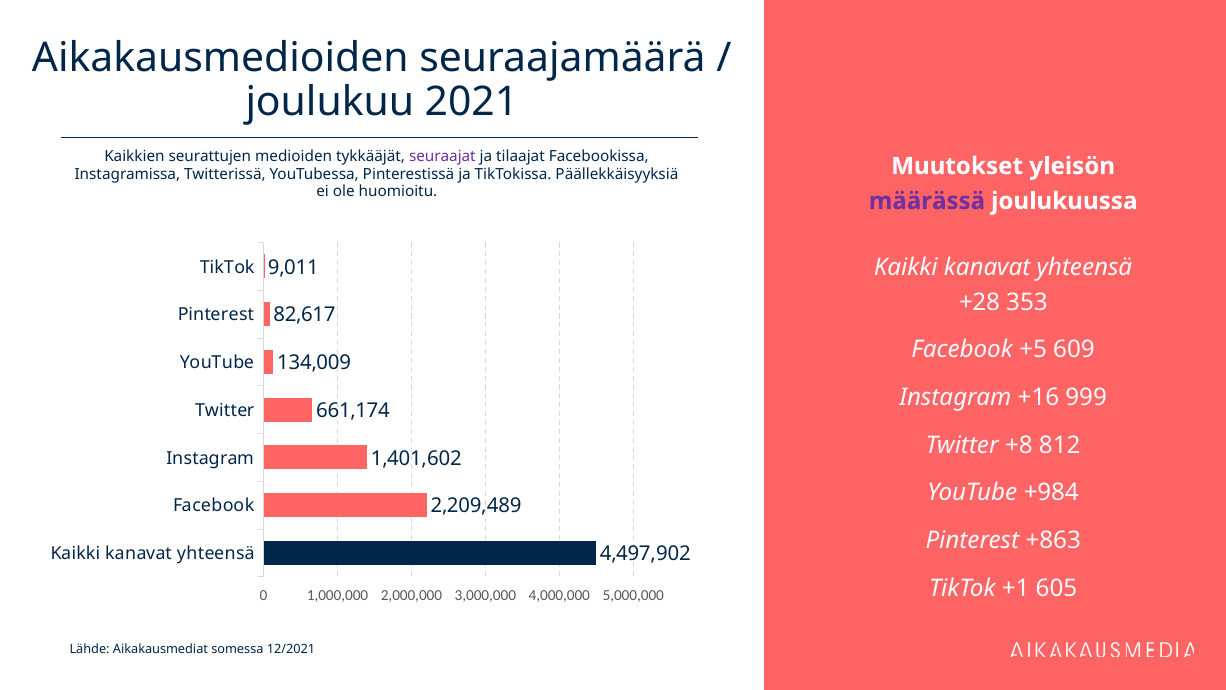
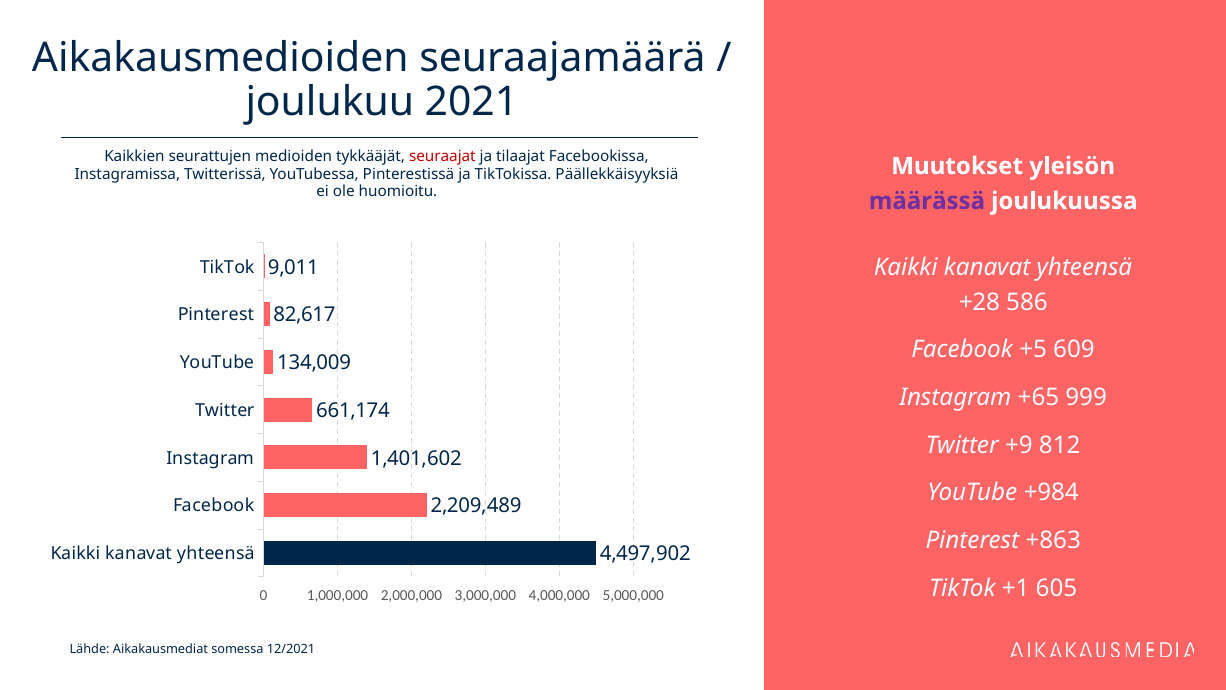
seuraajat colour: purple -> red (442, 156)
353: 353 -> 586 (1027, 302)
+16: +16 -> +65 (1038, 397)
+8: +8 -> +9 (1019, 445)
